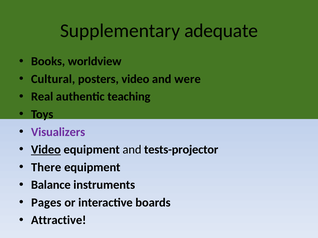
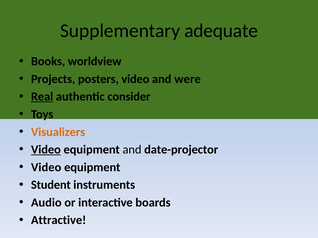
Cultural: Cultural -> Projects (53, 79)
Real underline: none -> present (42, 97)
teaching: teaching -> consider (129, 97)
Visualizers colour: purple -> orange (58, 132)
tests-projector: tests-projector -> date-projector (181, 150)
There: There -> Video (46, 168)
Balance: Balance -> Student (51, 185)
Pages: Pages -> Audio (46, 203)
